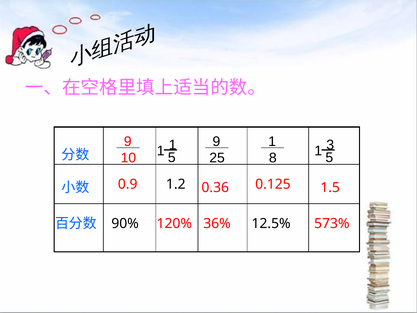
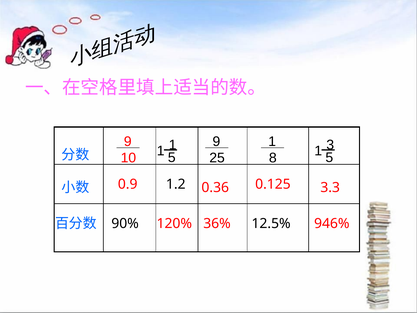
1.5: 1.5 -> 3.3 (330, 187)
573%: 573% -> 946% (332, 224)
